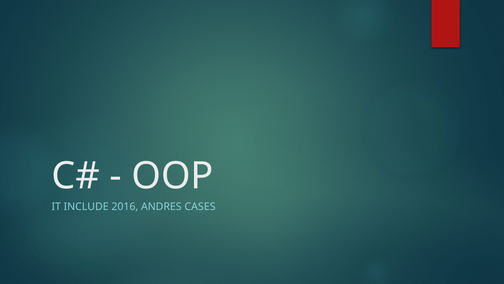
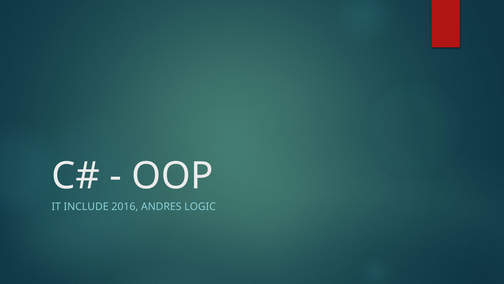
CASES: CASES -> LOGIC (200, 206)
